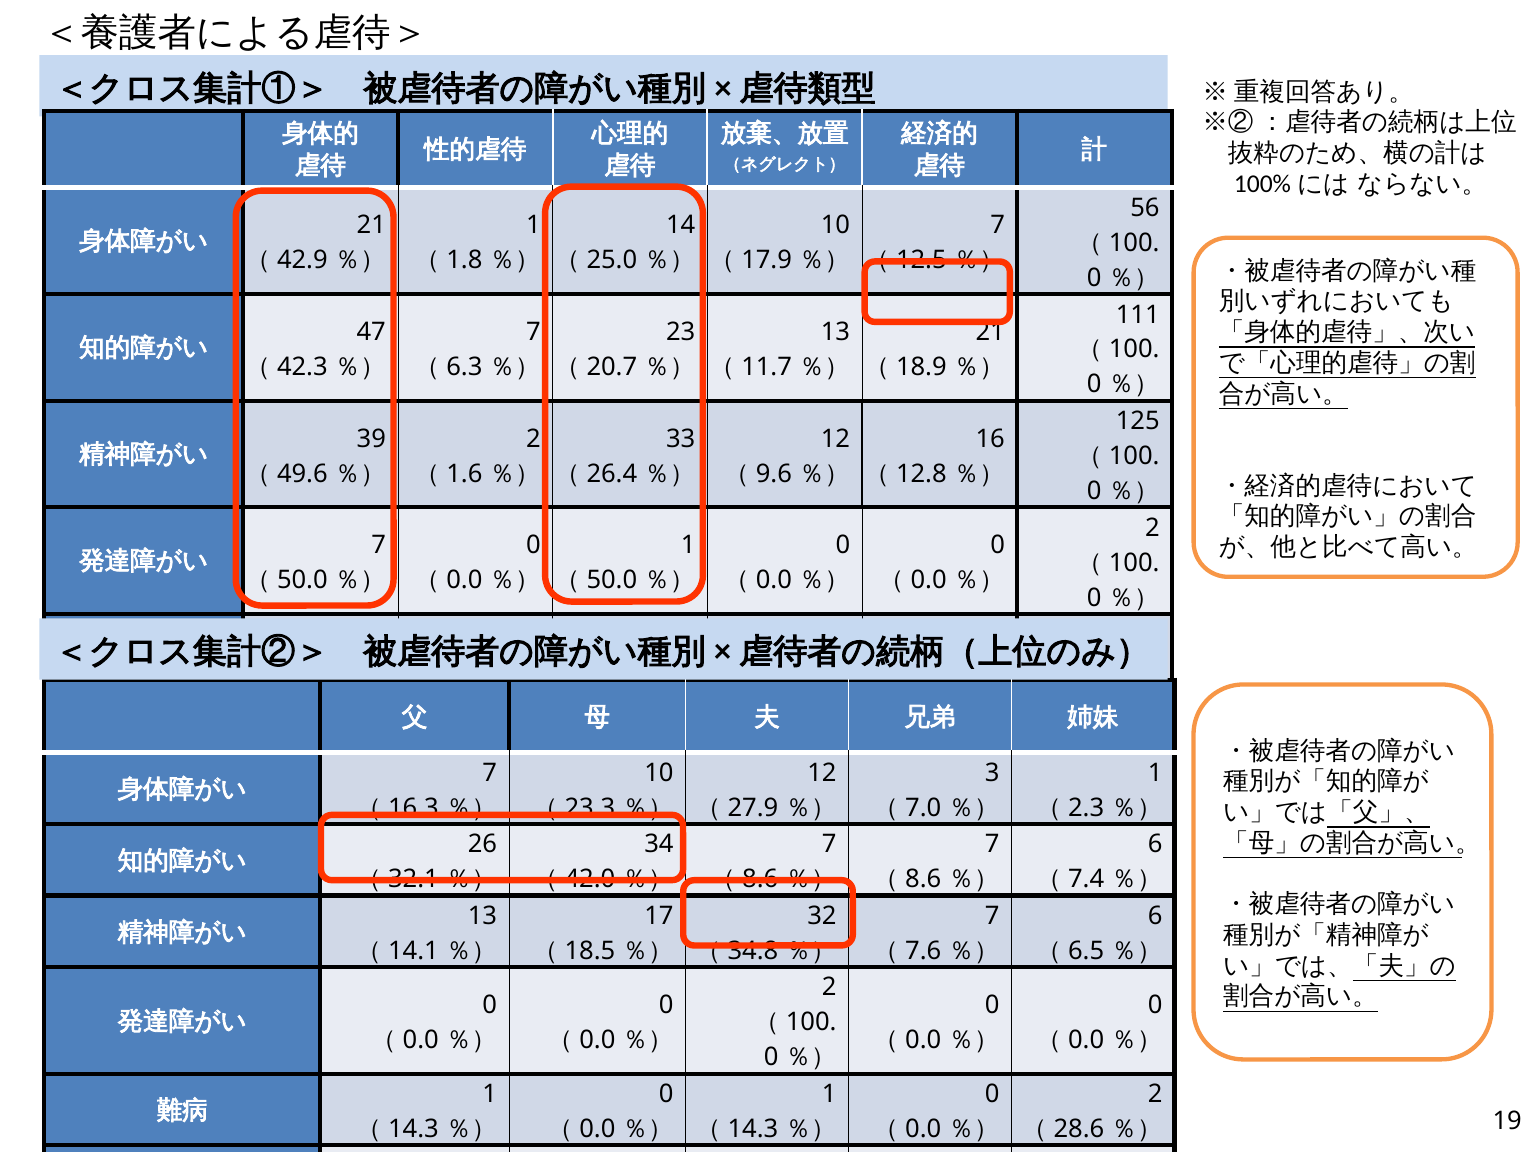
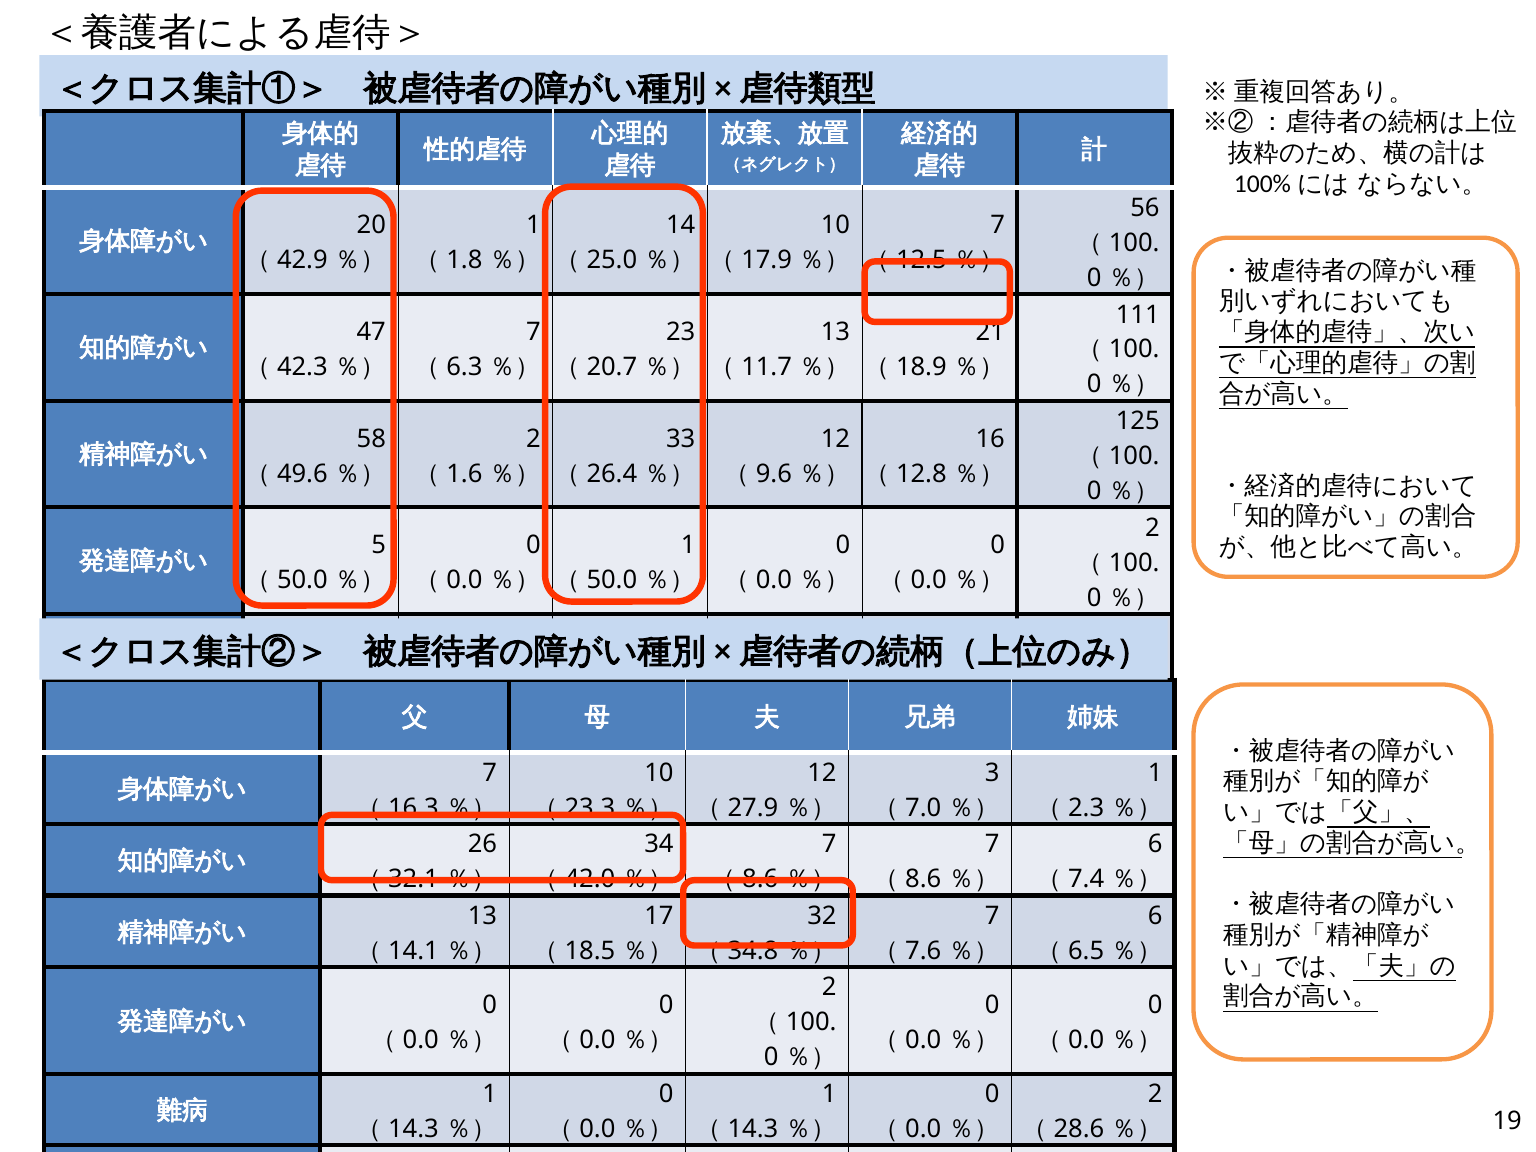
21: 21 -> 20 (371, 226)
39: 39 -> 58 (371, 439)
7: 7 -> 5 (379, 545)
